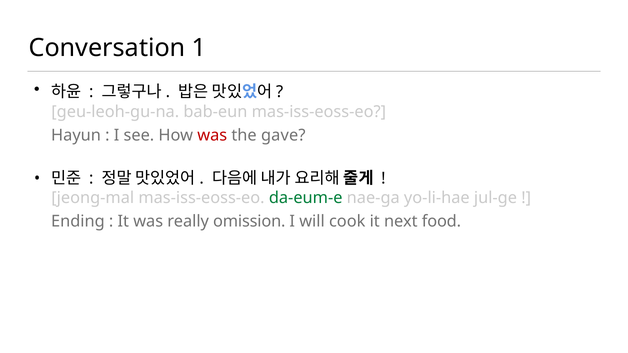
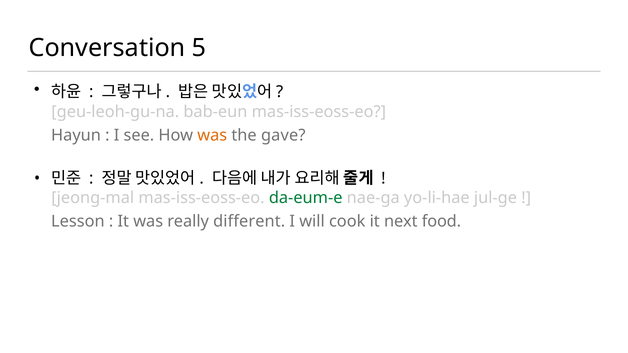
1: 1 -> 5 (199, 48)
was colour: red -> orange (212, 135)
Ending: Ending -> Lesson (78, 222)
omission: omission -> different (249, 222)
